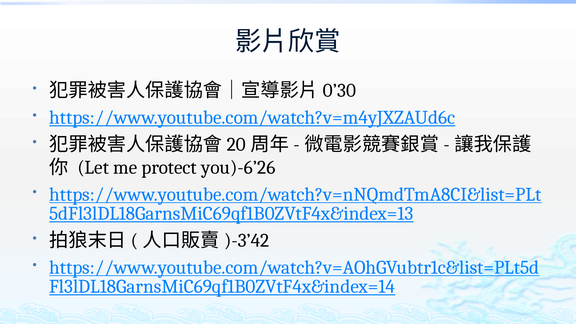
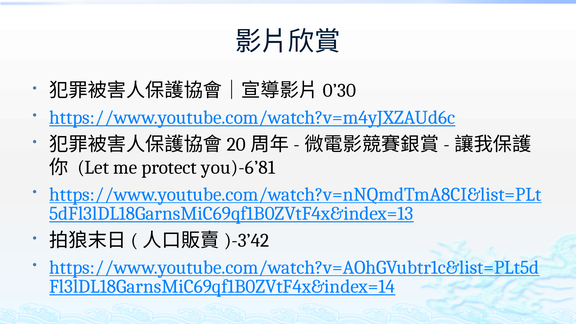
you)-6’26: you)-6’26 -> you)-6’81 (238, 167)
